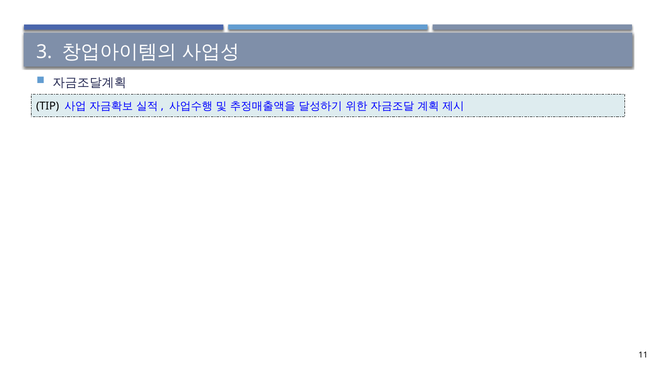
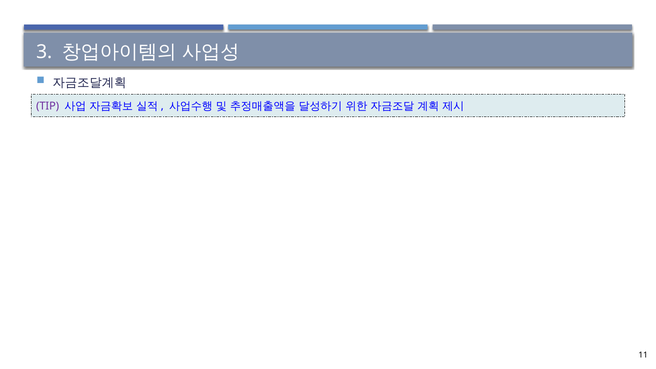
TIP colour: black -> purple (48, 106)
